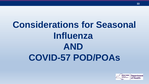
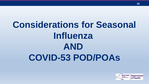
COVID-57: COVID-57 -> COVID-53 (50, 58)
